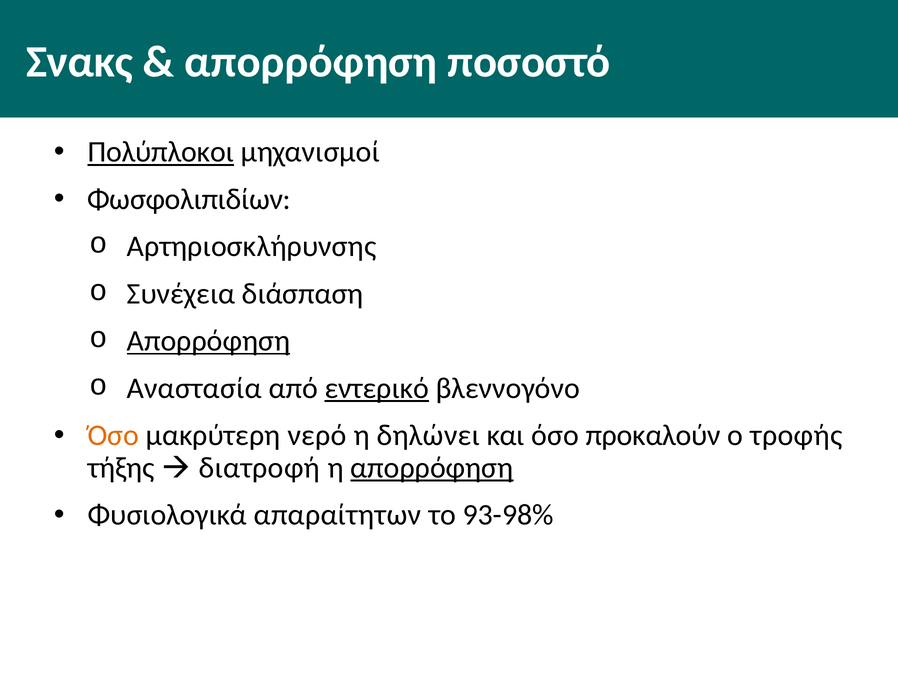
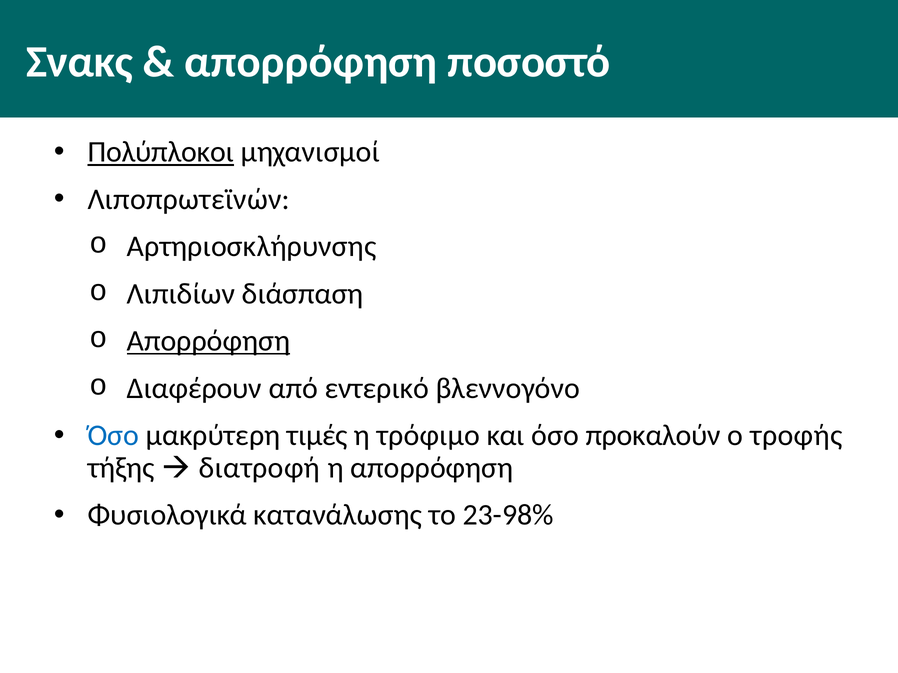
Φωσφολιπιδίων: Φωσφολιπιδίων -> Λιποπρωτεϊνών (189, 199)
Συνέχεια: Συνέχεια -> Λιπιδίων (181, 294)
Αναστασία: Αναστασία -> Διαφέρουν (194, 388)
εντερικό underline: present -> none (377, 388)
Όσο colour: orange -> blue (113, 436)
νερό: νερό -> τιμές (317, 436)
δηλώνει: δηλώνει -> τρόφιμο (428, 436)
απορρόφηση underline: present -> none (432, 468)
απαραίτητων: απαραίτητων -> κατανάλωσης (338, 515)
93-98%: 93-98% -> 23-98% (508, 515)
